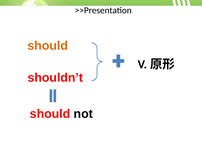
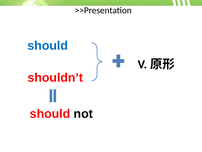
should colour: orange -> blue (48, 46)
